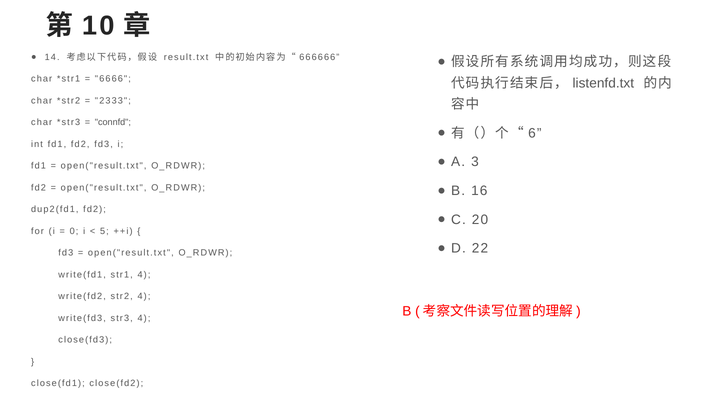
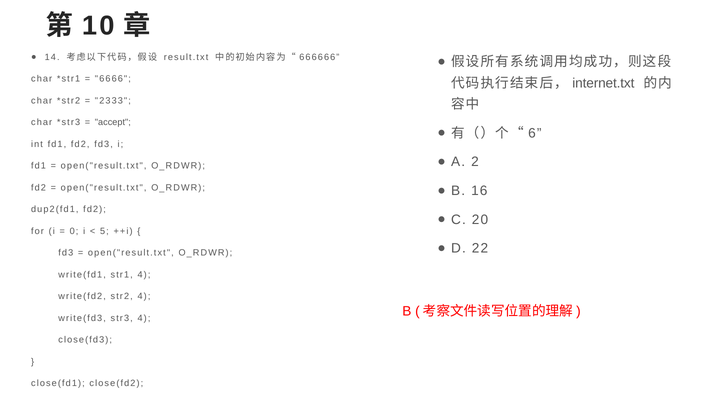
listenfd.txt: listenfd.txt -> internet.txt (603, 83)
connfd: connfd -> accept (113, 122)
3: 3 -> 2 (475, 162)
